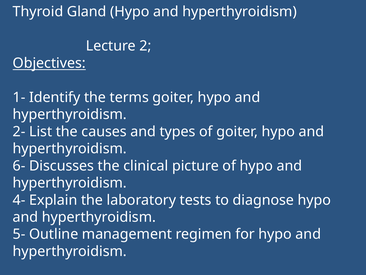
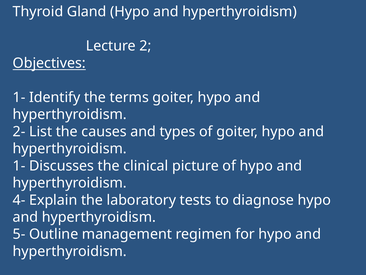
6-: 6- -> 1- (19, 166)
